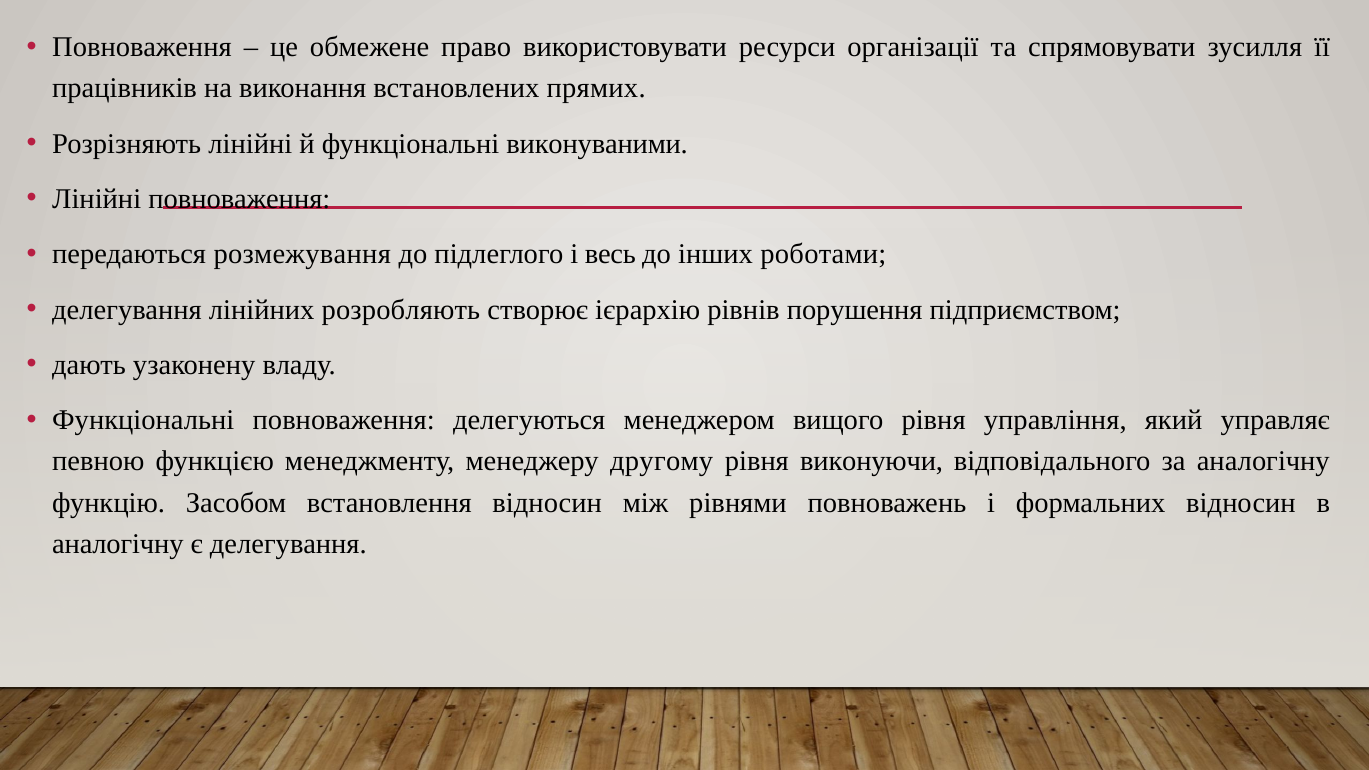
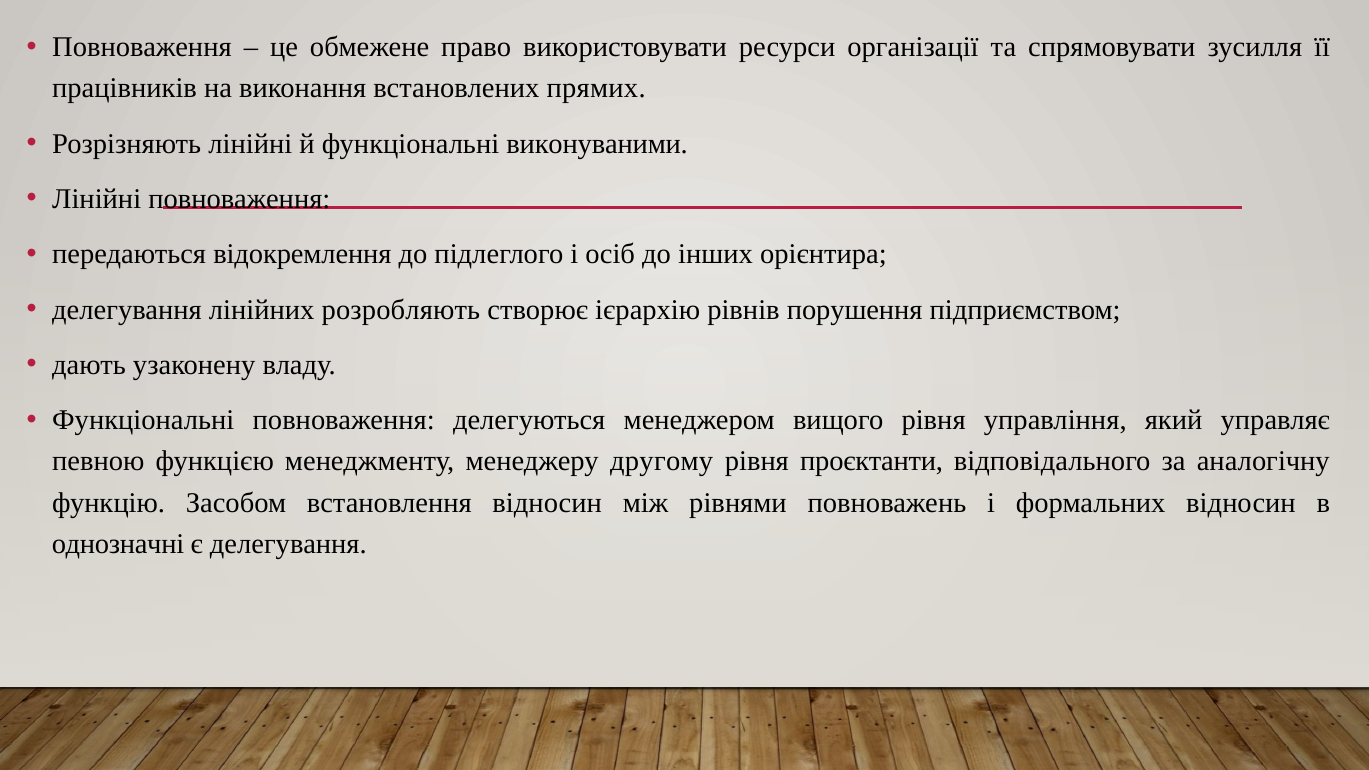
розмежування: розмежування -> відокремлення (302, 254)
весь: весь -> осіб (610, 254)
роботами: роботами -> орієнтира (823, 254)
виконуючи: виконуючи -> проєктанти (872, 462)
аналогічну: аналогічну -> однозначні (118, 544)
